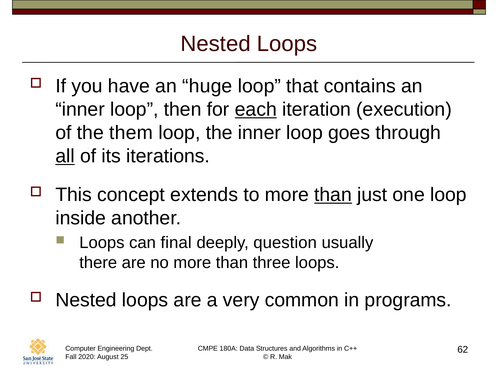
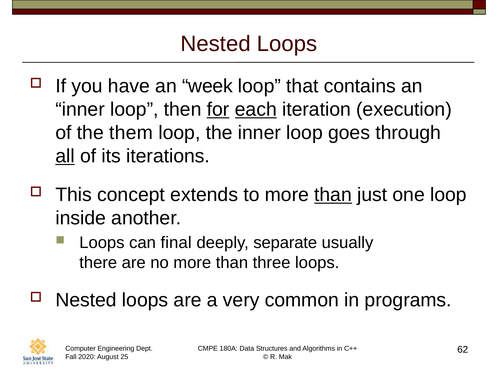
huge: huge -> week (207, 86)
for underline: none -> present (218, 109)
question: question -> separate (285, 243)
